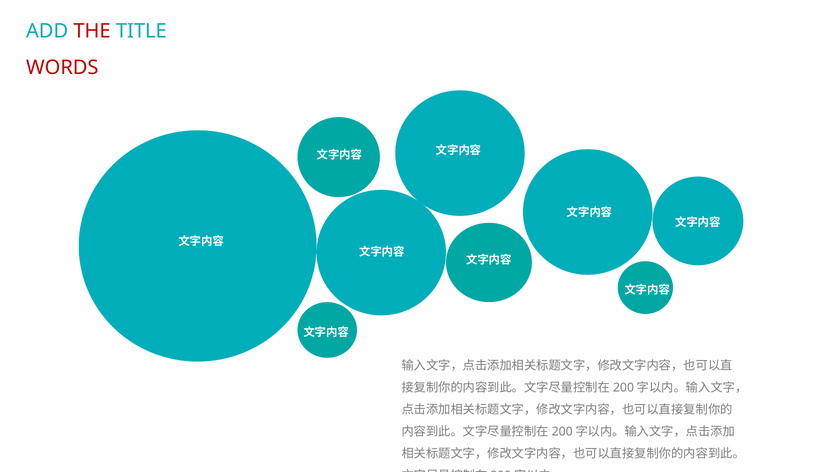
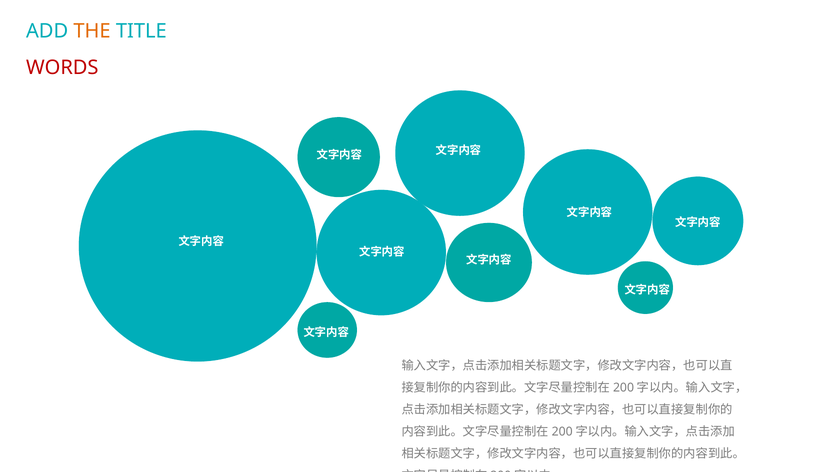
THE colour: red -> orange (92, 31)
